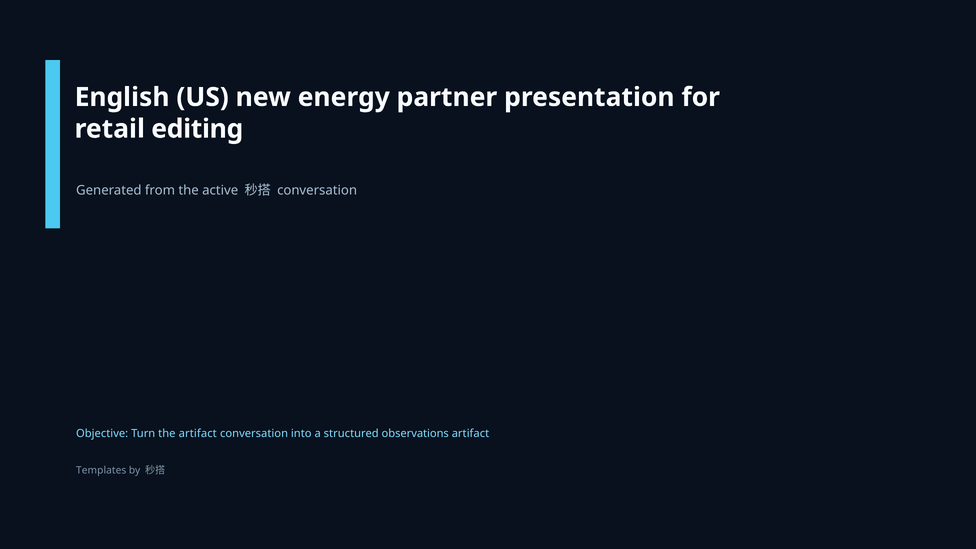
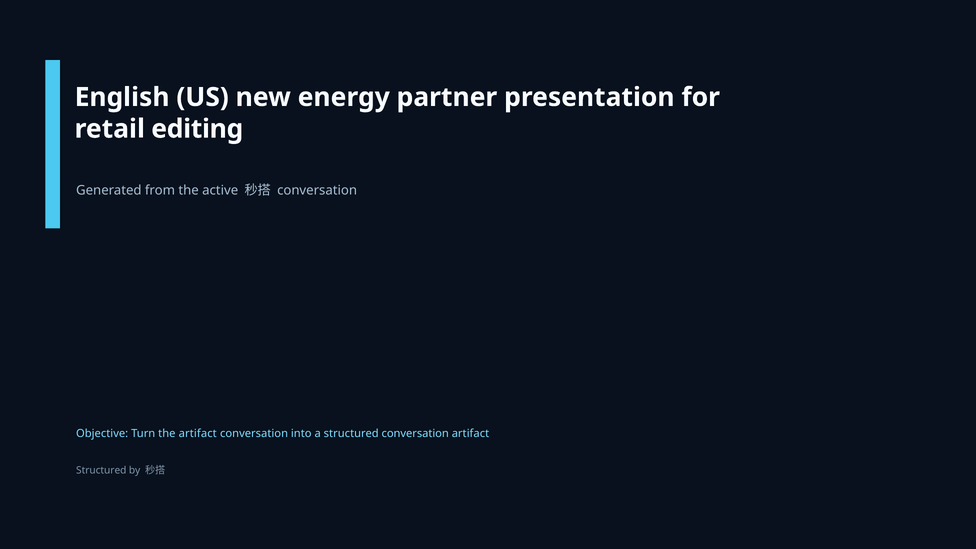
structured observations: observations -> conversation (415, 433)
Templates: Templates -> Structured (101, 471)
